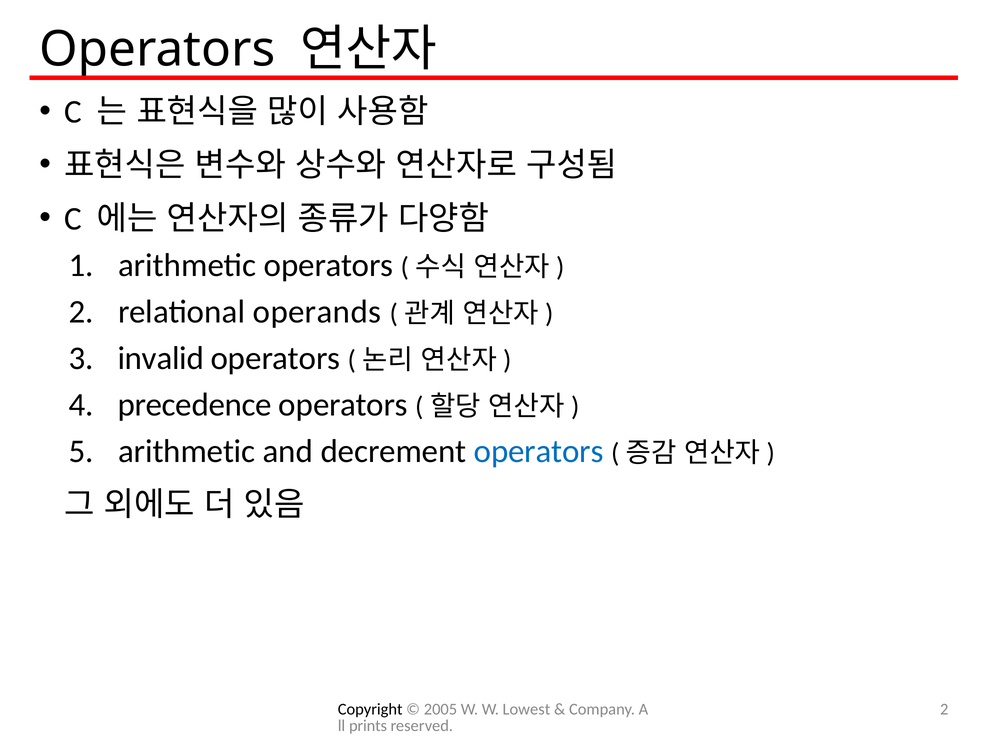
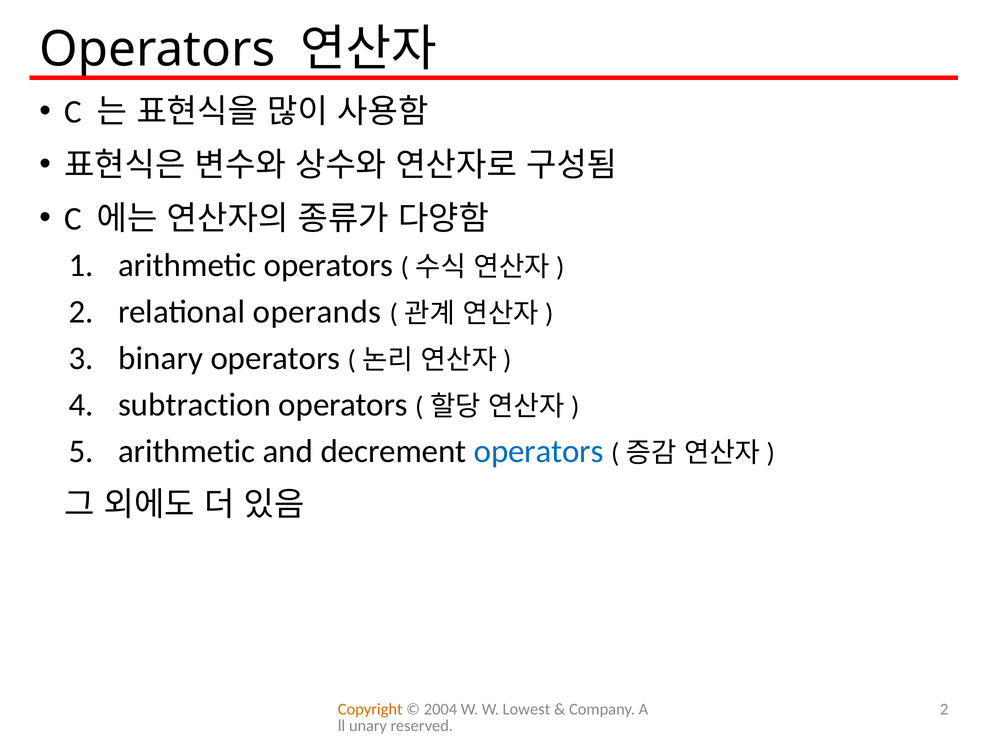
invalid: invalid -> binary (161, 358)
precedence: precedence -> subtraction (194, 404)
Copyright colour: black -> orange (370, 709)
2005: 2005 -> 2004 (441, 709)
prints: prints -> unary (368, 725)
